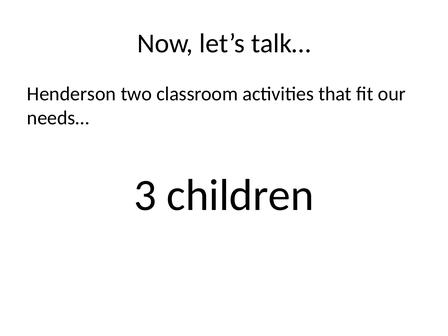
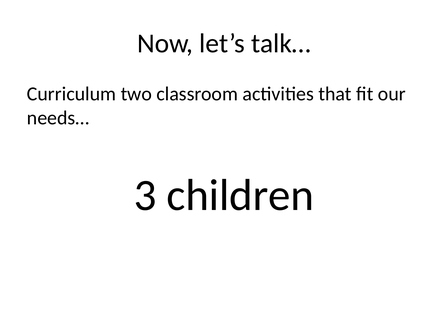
Henderson: Henderson -> Curriculum (72, 94)
